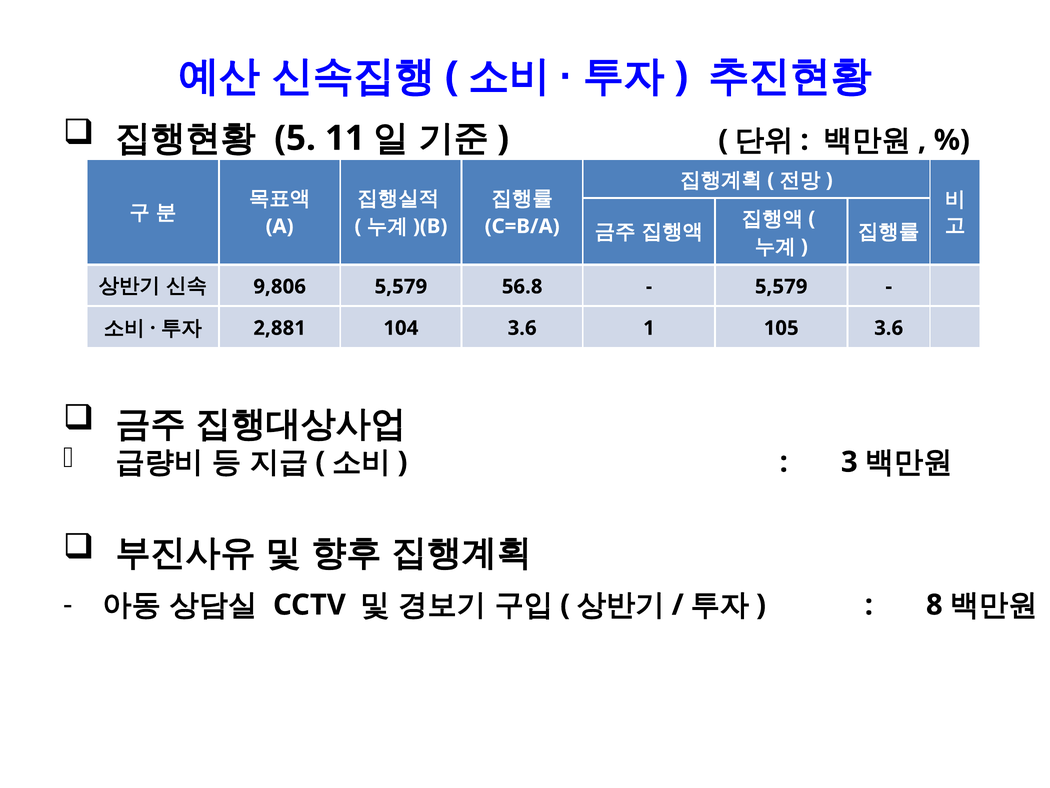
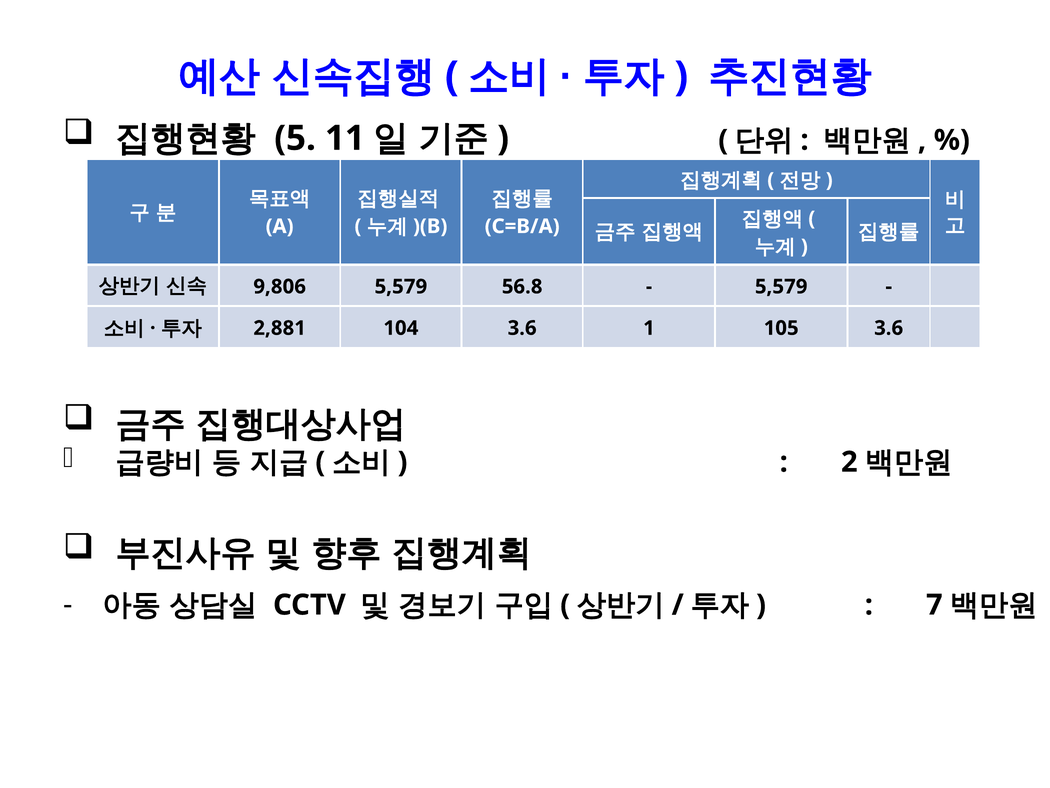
3: 3 -> 2 (849, 462)
8: 8 -> 7 (934, 605)
